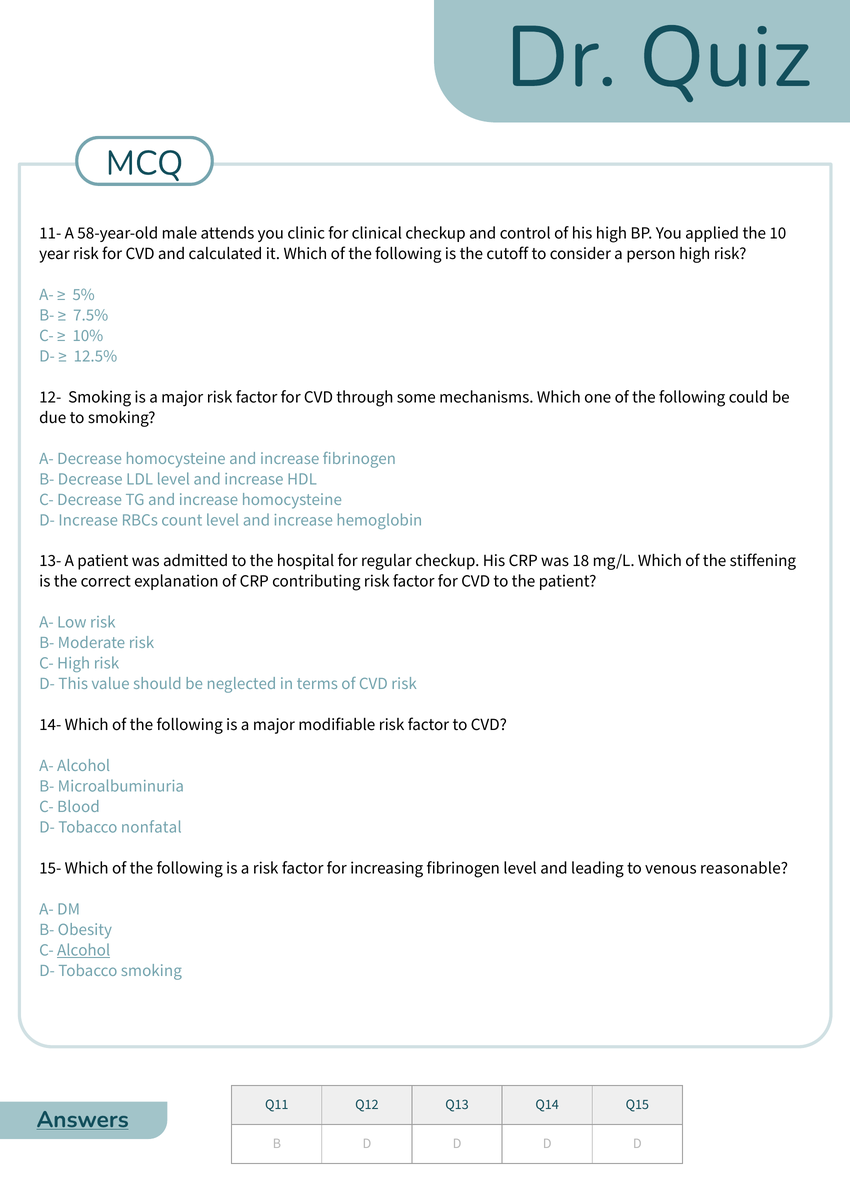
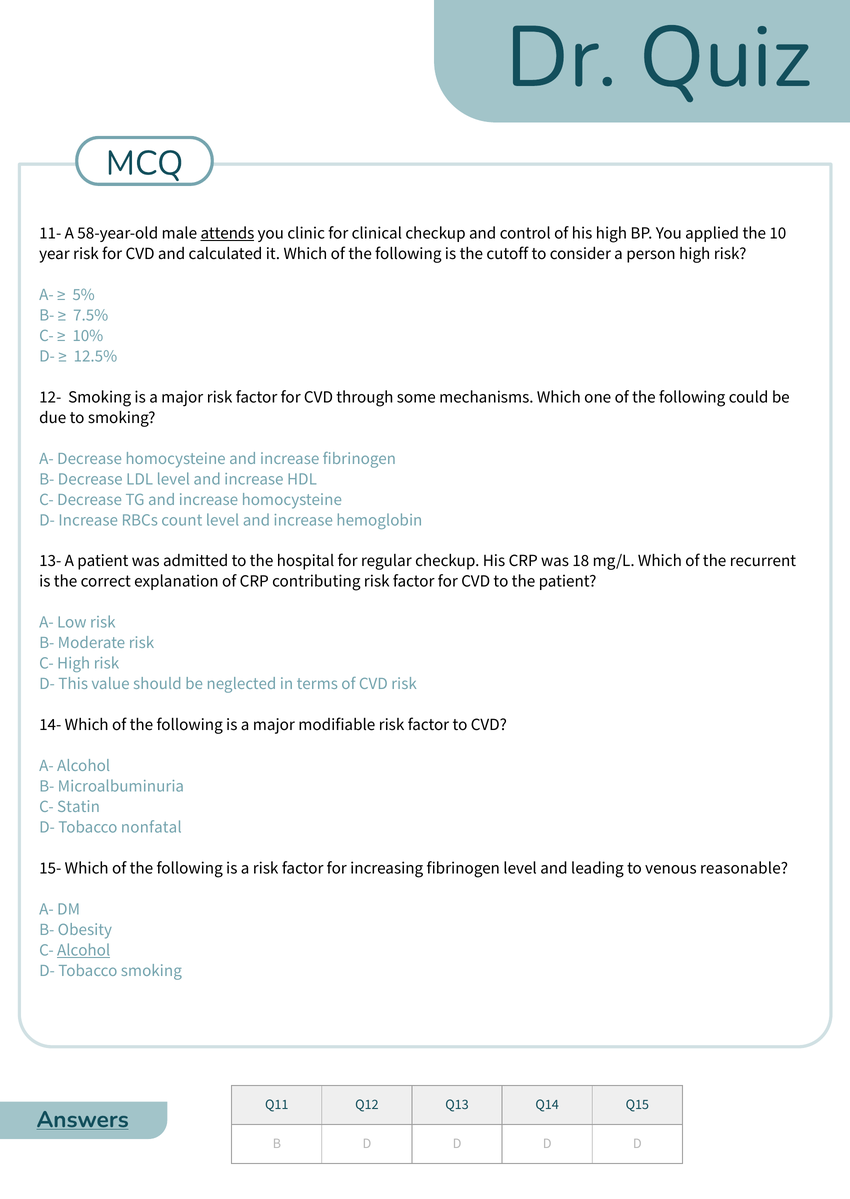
attends underline: none -> present (227, 233)
stiffening: stiffening -> recurrent (763, 560)
Blood: Blood -> Statin (79, 806)
